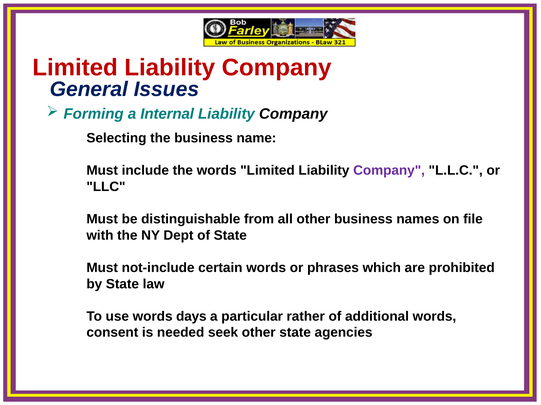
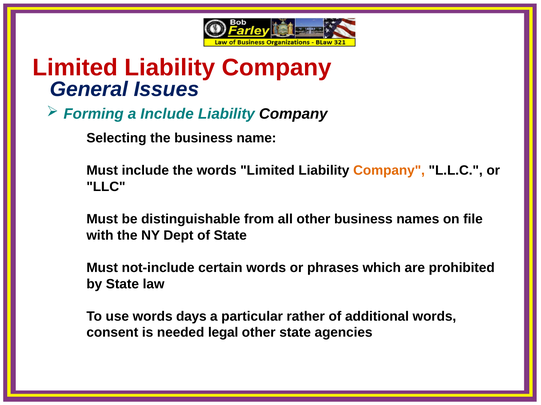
a Internal: Internal -> Include (167, 114)
Company colour: purple -> orange (389, 171)
seek: seek -> legal (223, 333)
